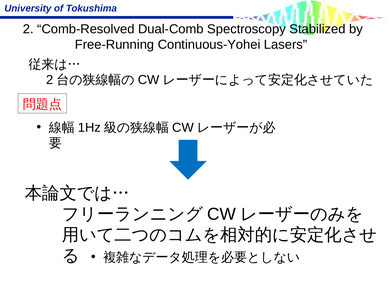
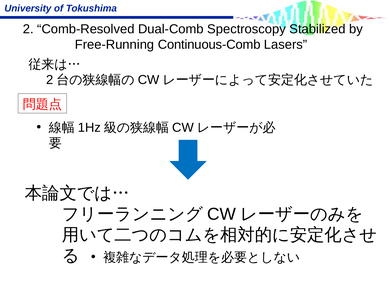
Continuous-Yohei: Continuous-Yohei -> Continuous-Comb (209, 45)
